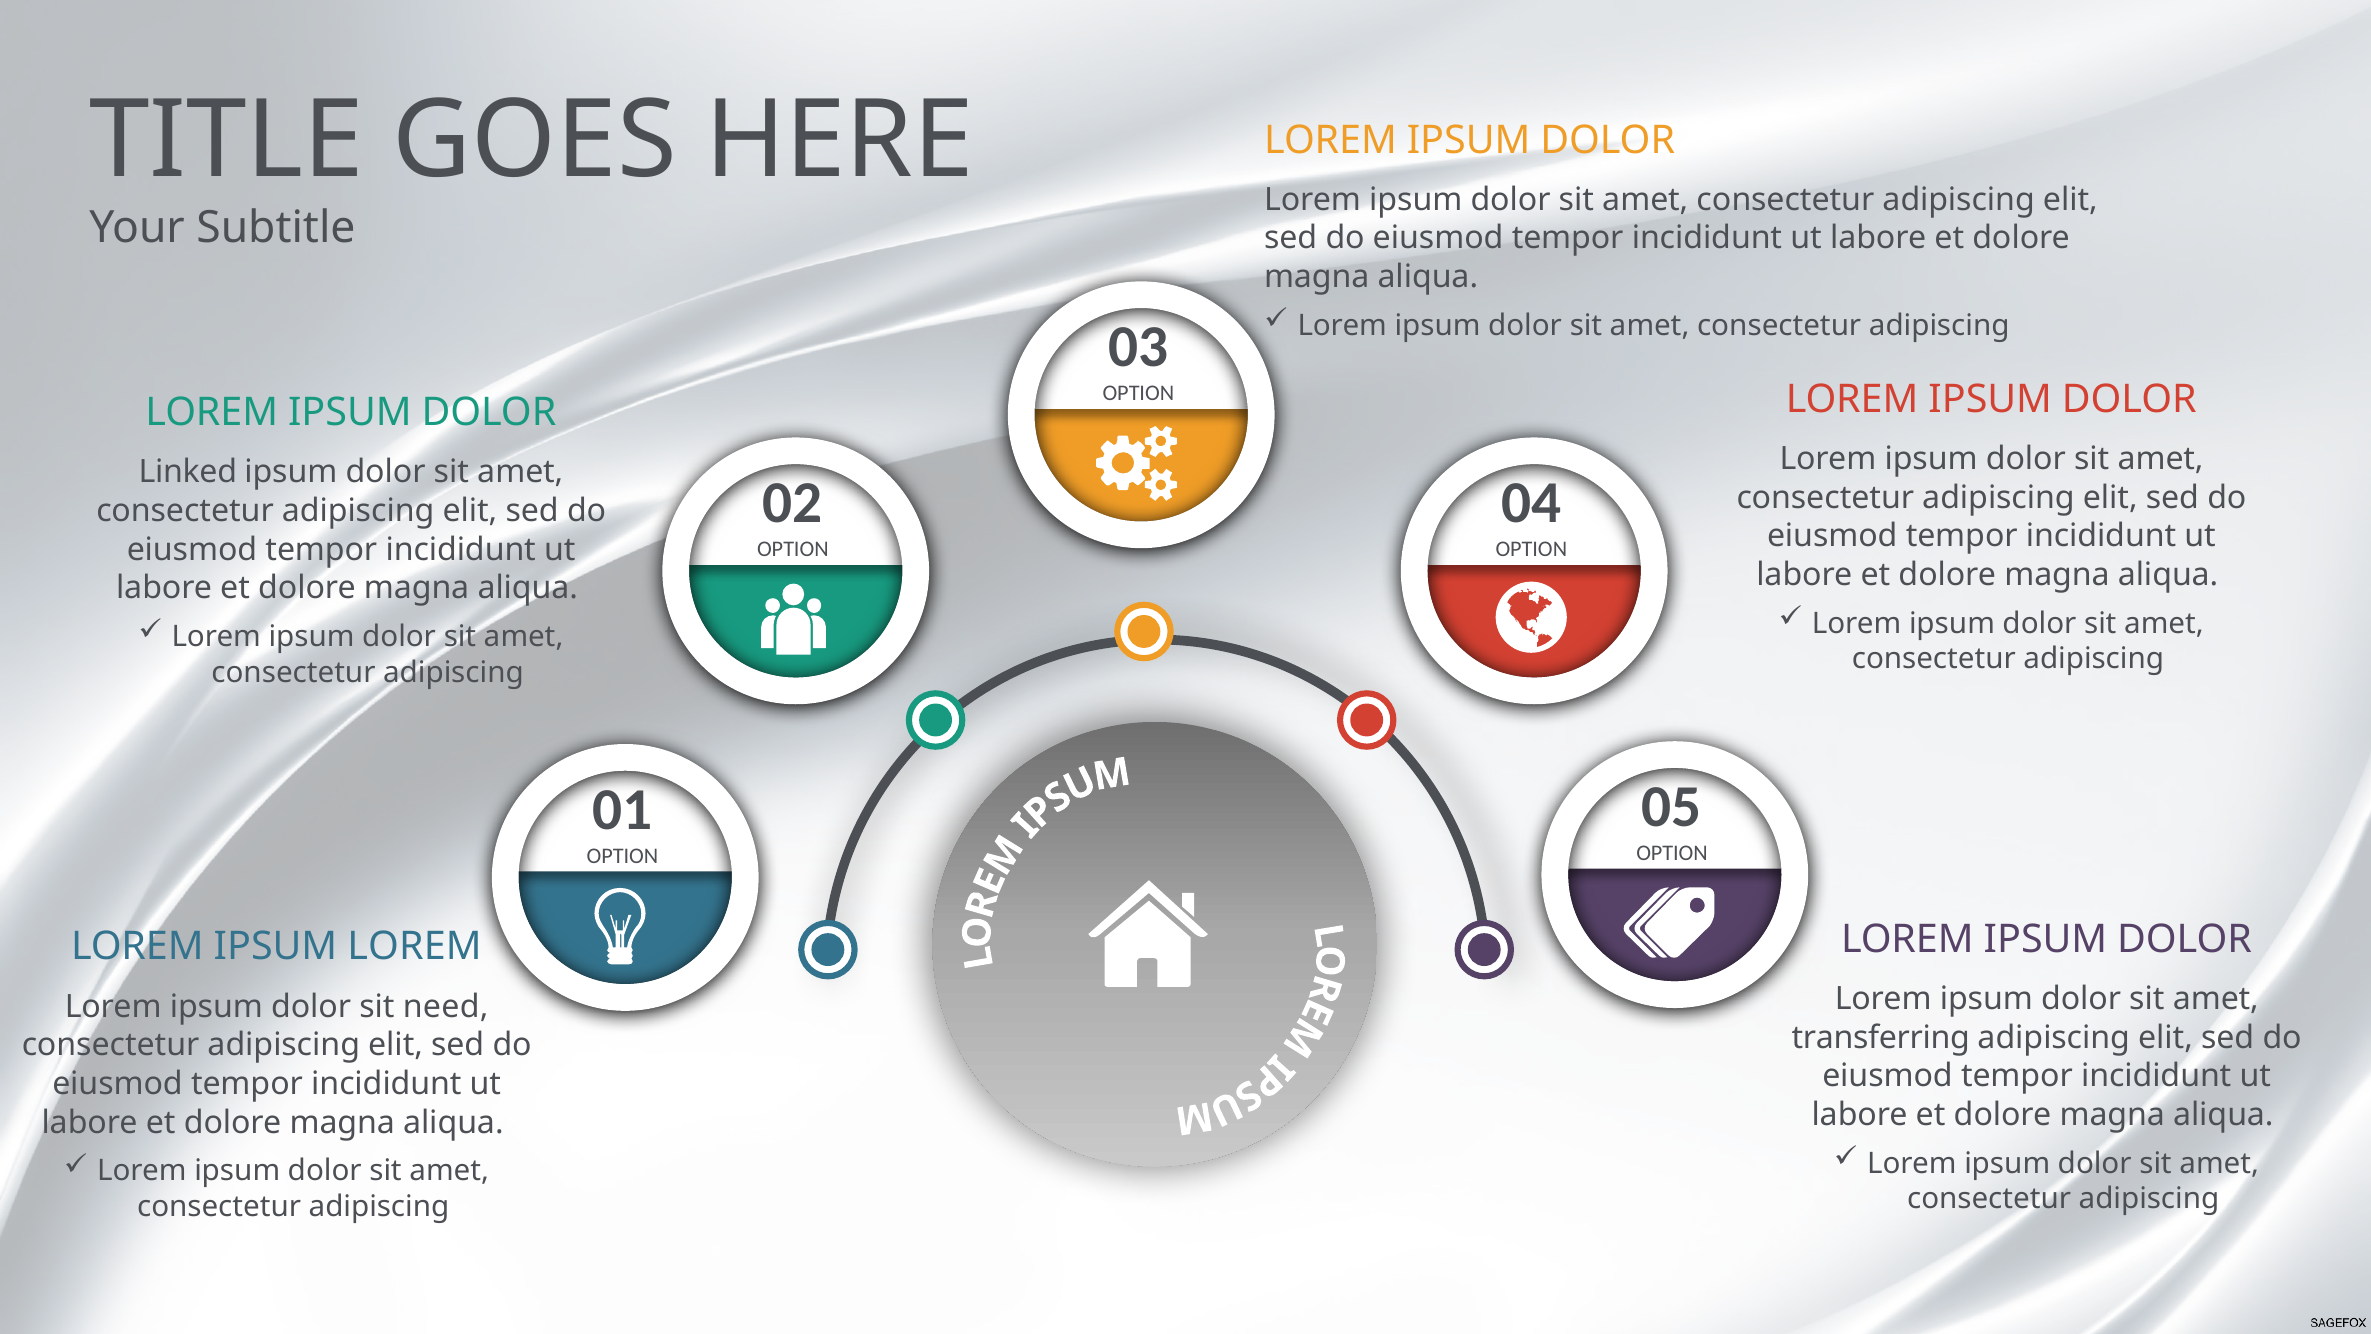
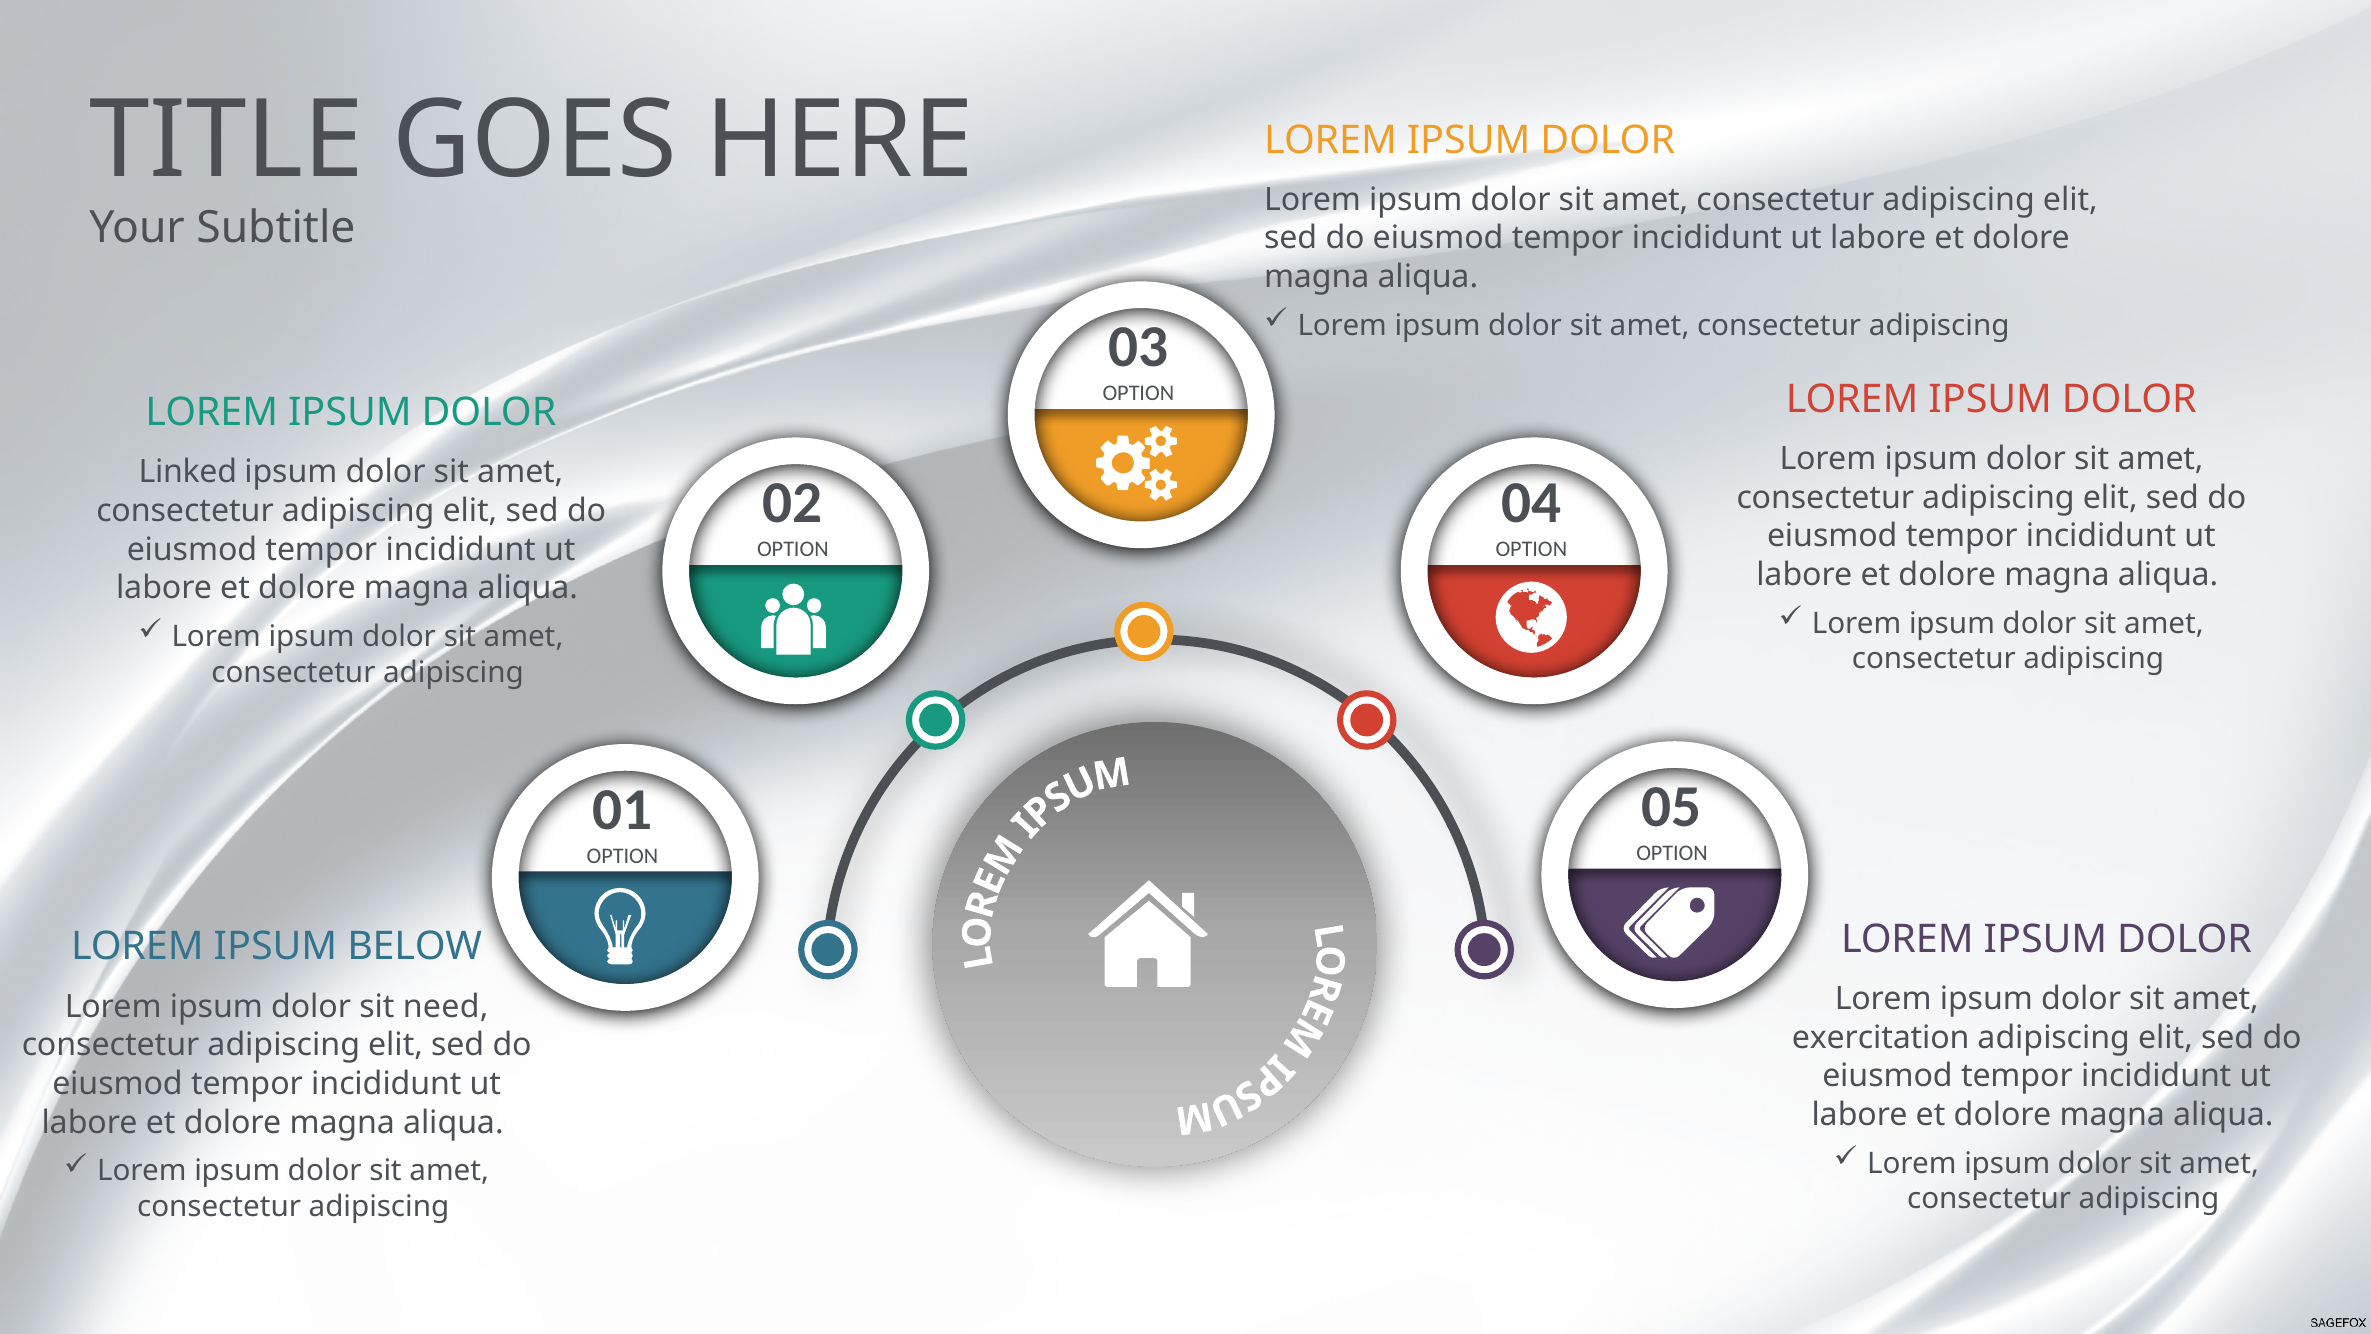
IPSUM LOREM: LOREM -> BELOW (415, 947)
transferring: transferring -> exercitation (1881, 1037)
